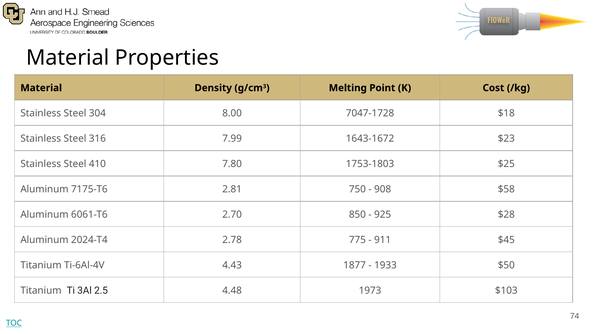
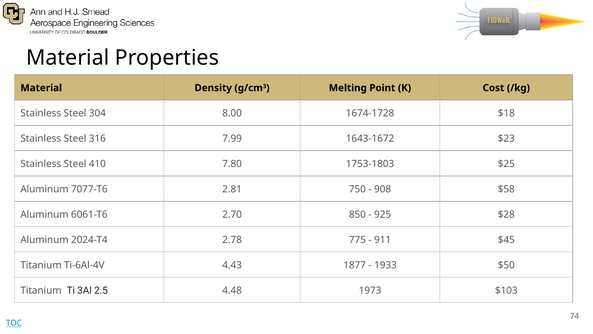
7047-1728: 7047-1728 -> 1674-1728 (370, 113)
7175-T6: 7175-T6 -> 7077-T6 (89, 189)
